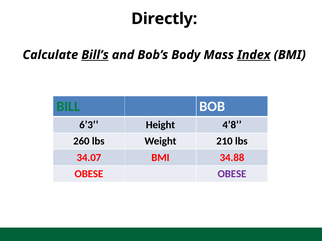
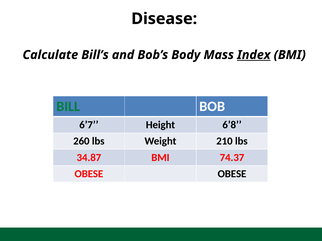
Directly: Directly -> Disease (164, 19)
Bill’s underline: present -> none (95, 55)
6’3: 6’3 -> 6’7 (89, 125)
4’8: 4’8 -> 6’8 (232, 125)
34.07: 34.07 -> 34.87 (89, 158)
34.88: 34.88 -> 74.37 (232, 158)
OBESE colour: purple -> black (232, 174)
